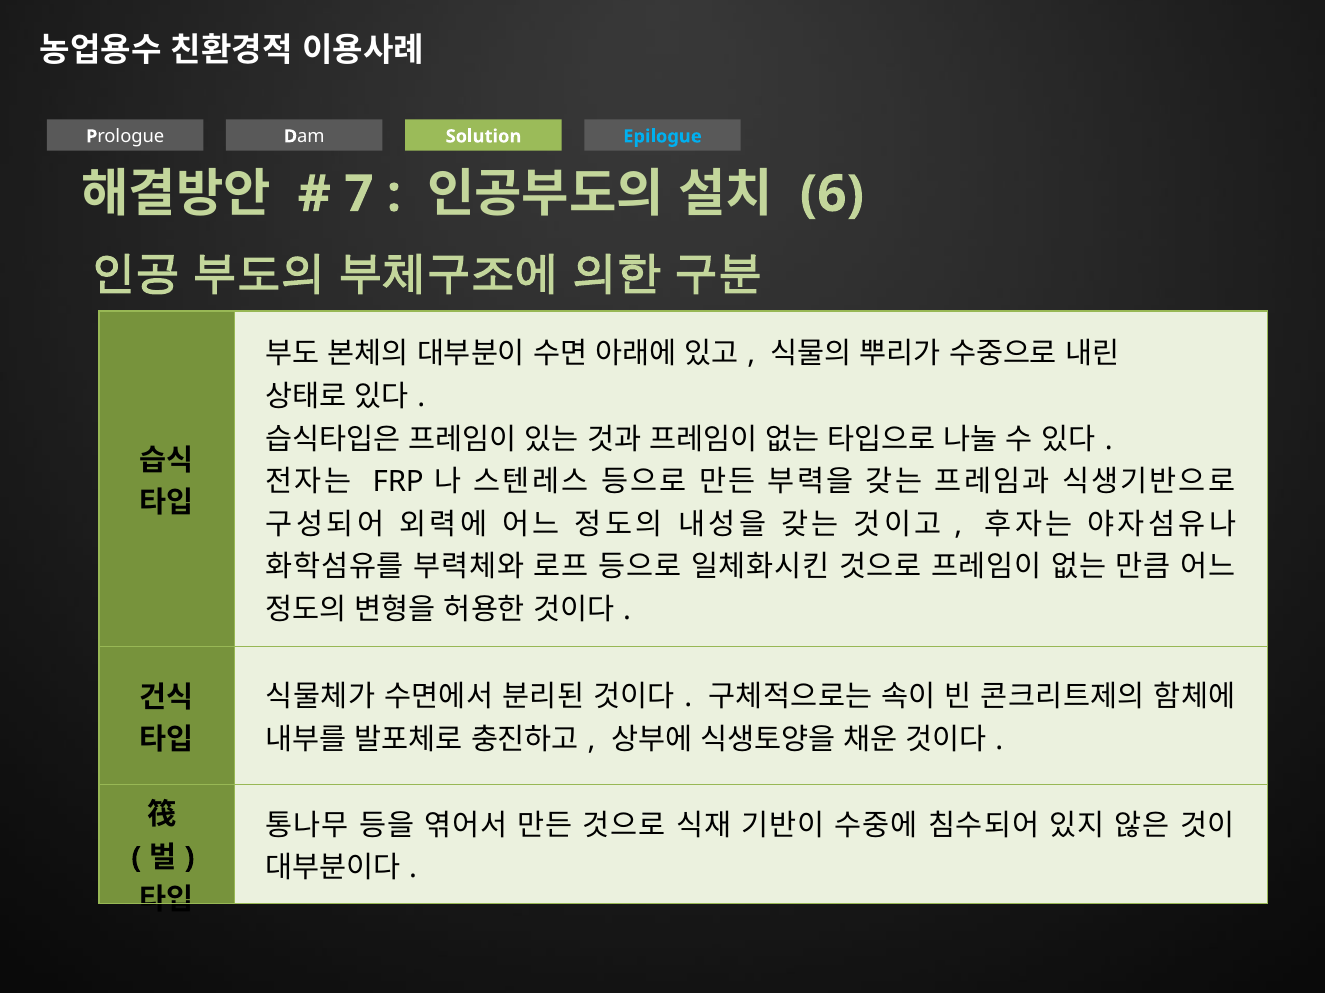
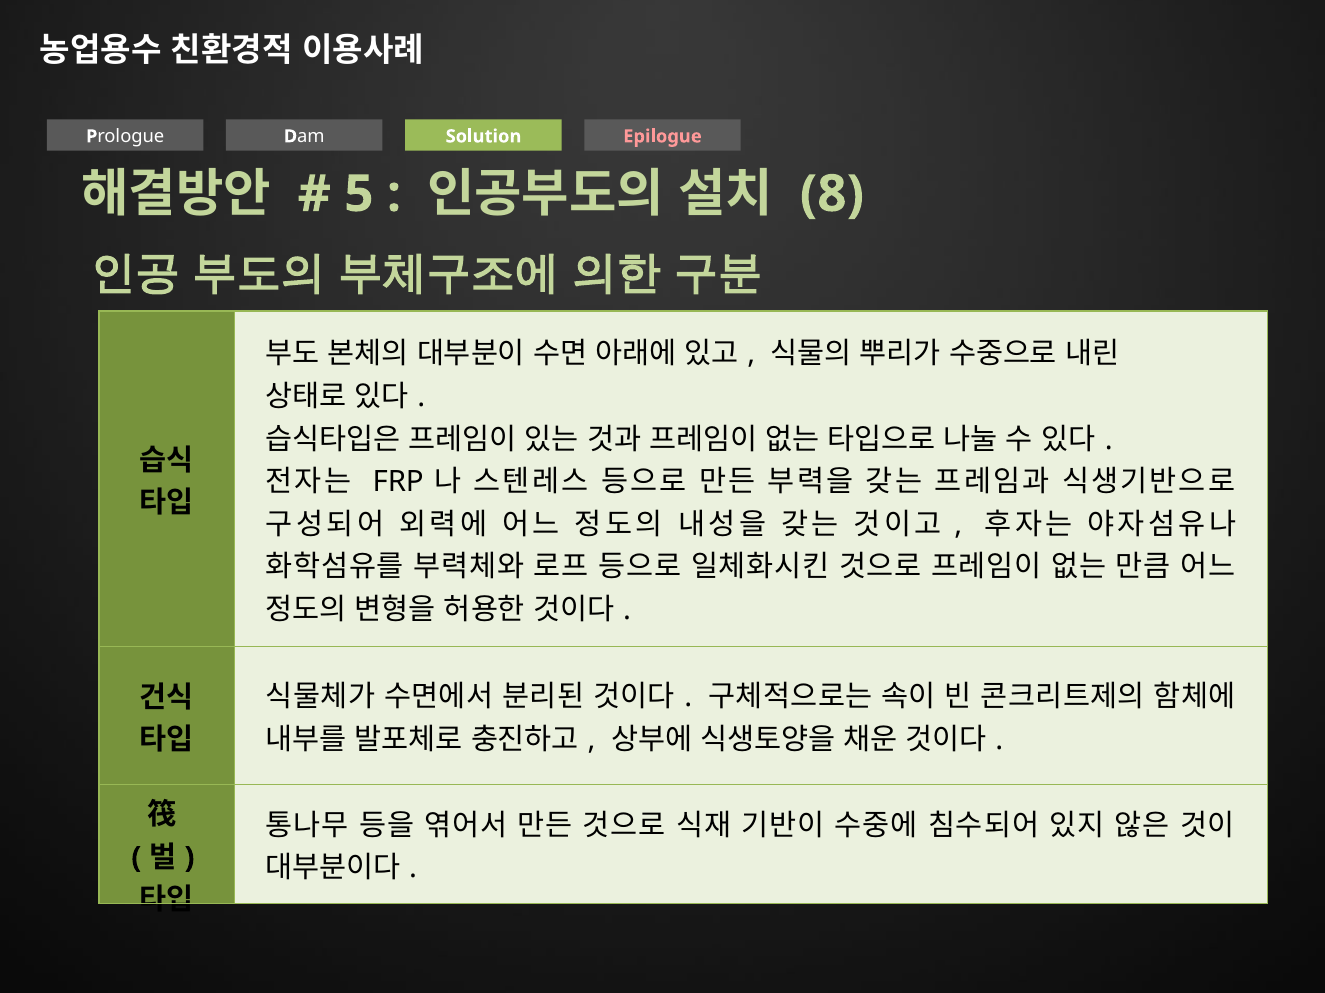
Epilogue colour: light blue -> pink (662, 136)
7: 7 -> 5 (359, 194)
6: 6 -> 8 (832, 194)
